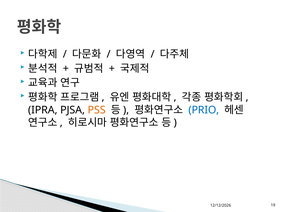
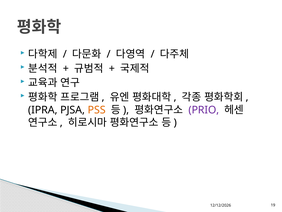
PRIO colour: blue -> purple (204, 110)
